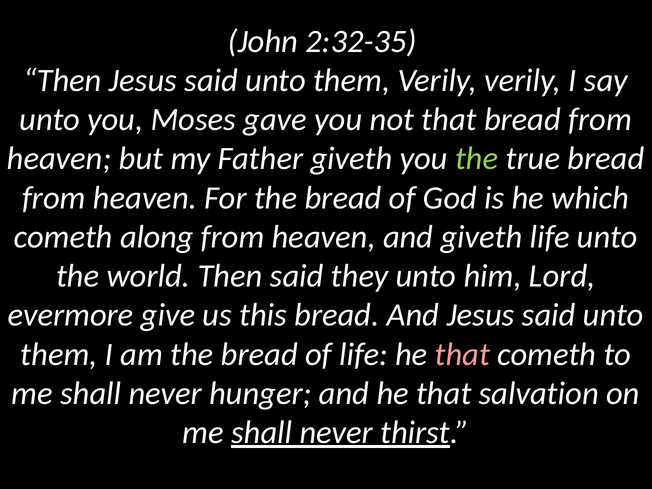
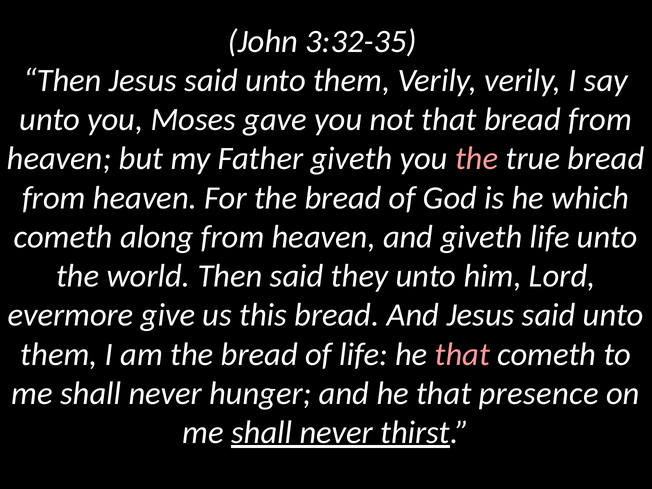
2:32-35: 2:32-35 -> 3:32-35 (361, 41)
the colour: light green -> pink (477, 159)
salvation: salvation -> presence (539, 393)
